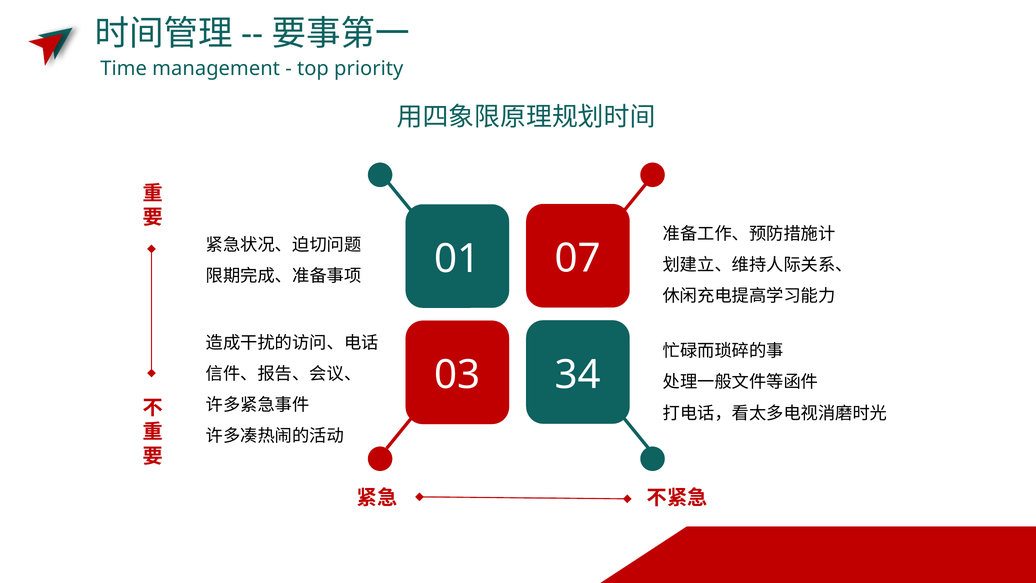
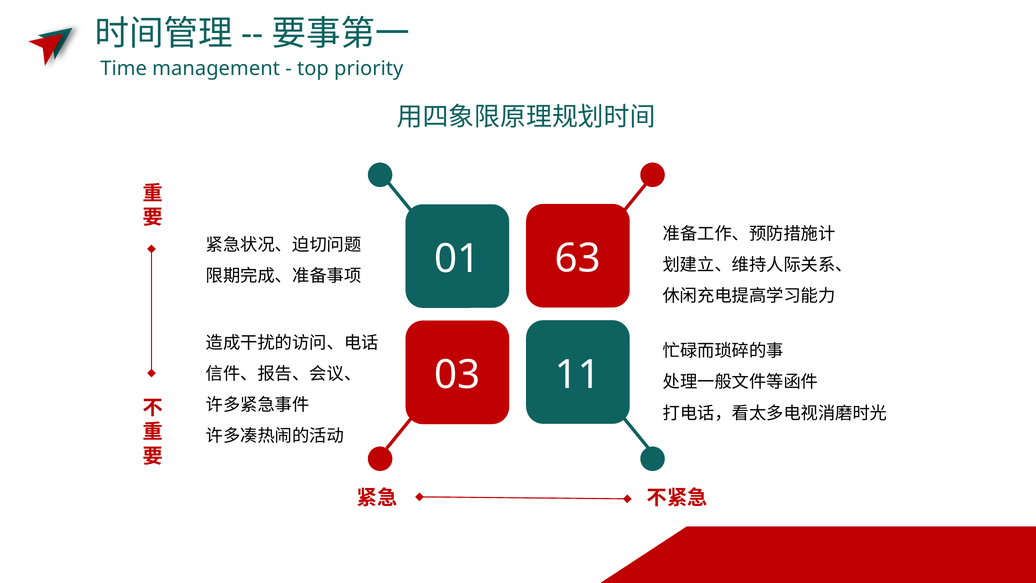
07: 07 -> 63 (578, 258)
34: 34 -> 11 (578, 375)
